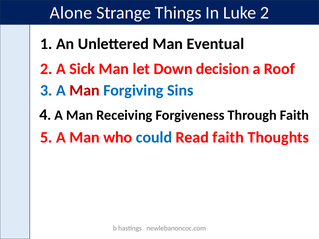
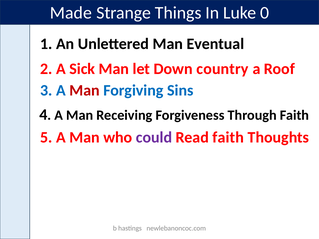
Alone: Alone -> Made (71, 13)
Luke 2: 2 -> 0 (265, 13)
decision: decision -> country (222, 69)
could colour: blue -> purple (154, 137)
